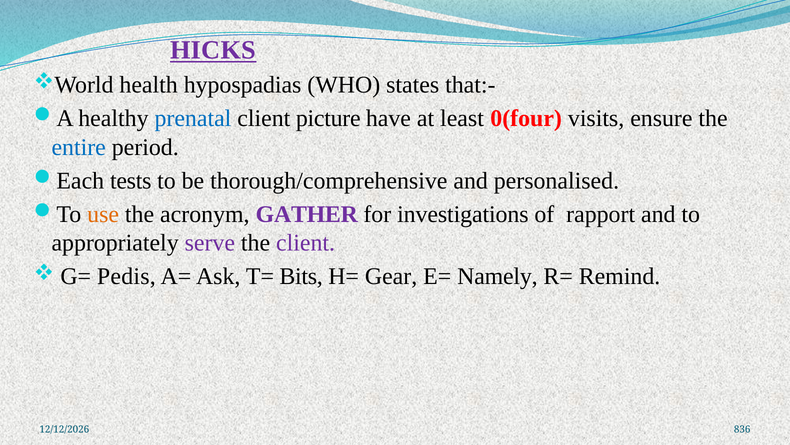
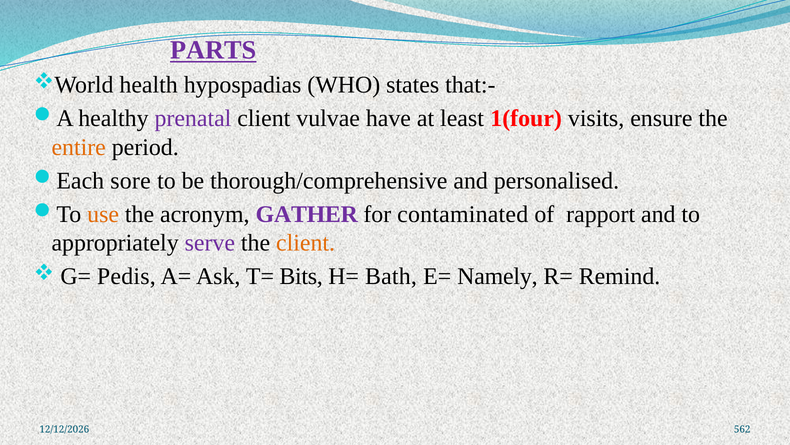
HICKS: HICKS -> PARTS (213, 50)
prenatal colour: blue -> purple (193, 118)
picture: picture -> vulvae (328, 118)
0(four: 0(four -> 1(four (526, 118)
entire colour: blue -> orange (79, 147)
tests: tests -> sore (130, 181)
investigations: investigations -> contaminated (463, 214)
client colour: purple -> orange (306, 243)
Gear: Gear -> Bath (391, 276)
836: 836 -> 562 (742, 429)
